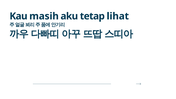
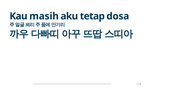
lihat: lihat -> dosa (118, 16)
